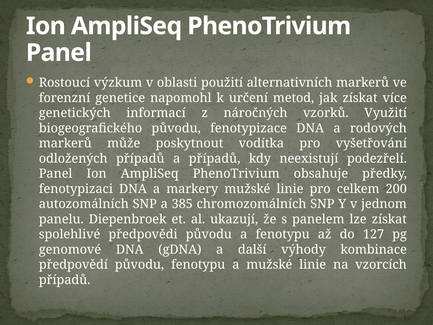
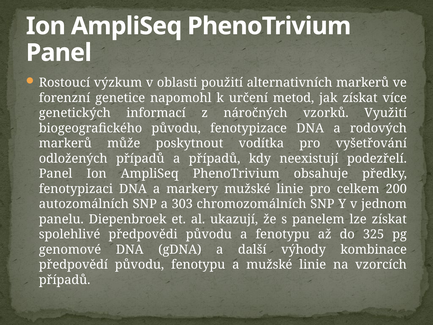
385: 385 -> 303 (182, 204)
127: 127 -> 325 (374, 234)
